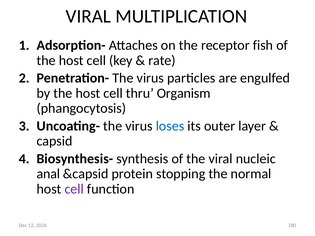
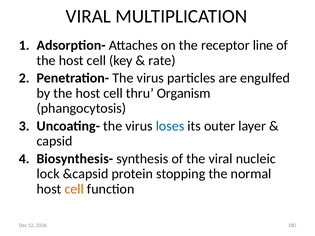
fish: fish -> line (263, 45)
anal: anal -> lock (48, 174)
cell colour: purple -> orange (74, 189)
